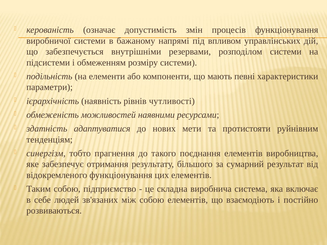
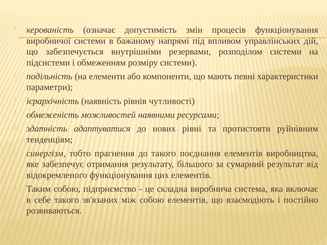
мети: мети -> рівні (192, 129)
себе людей: людей -> такого (67, 200)
